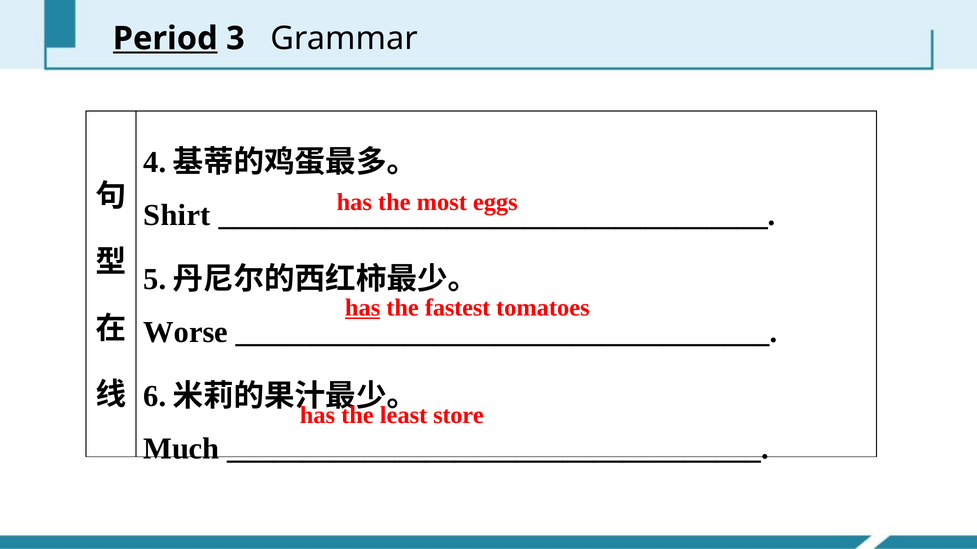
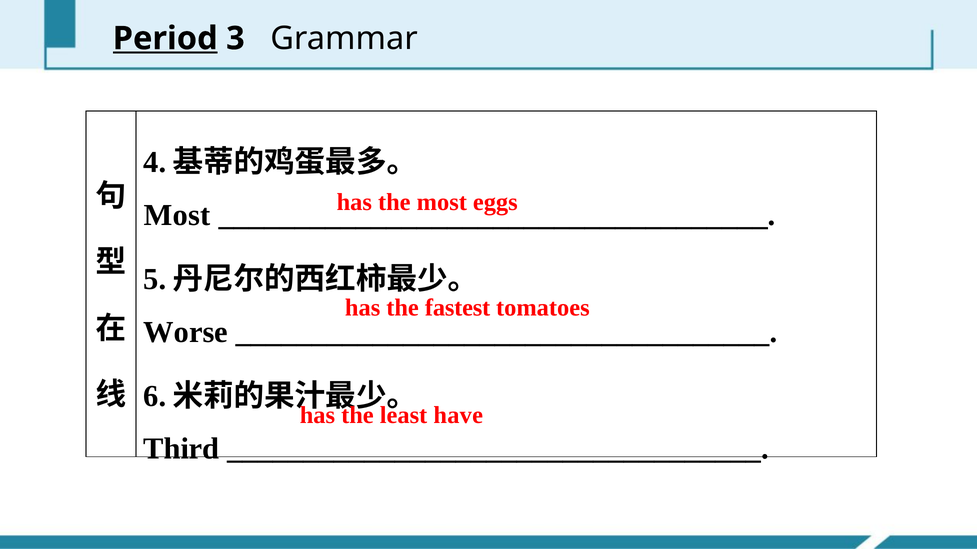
Shirt: Shirt -> Most (177, 215)
has underline: present -> none (363, 308)
store: store -> have (458, 416)
Much: Much -> Third (181, 449)
